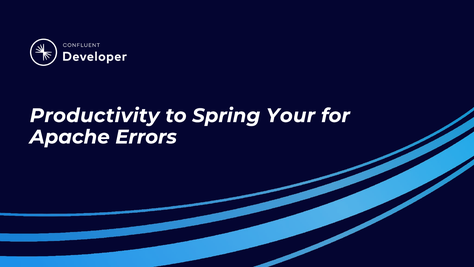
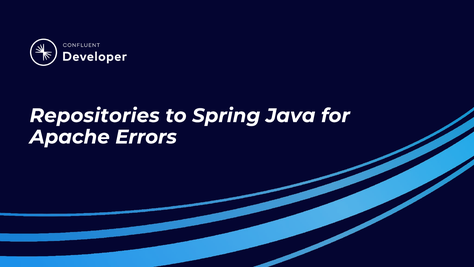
Productivity: Productivity -> Repositories (95, 115)
Your: Your -> Java (291, 115)
